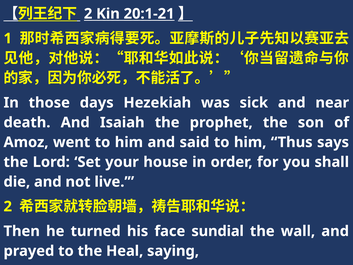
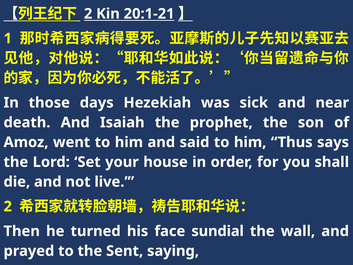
Heal: Heal -> Sent (125, 251)
